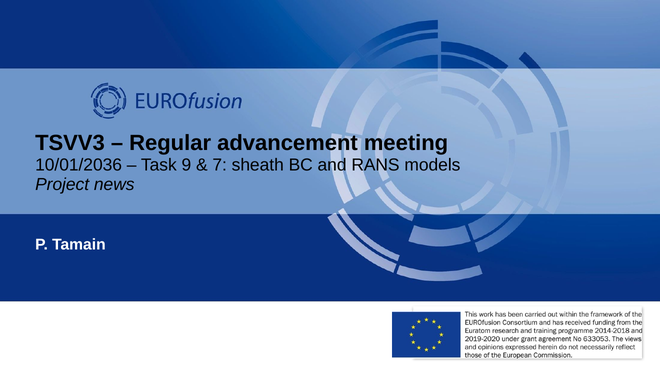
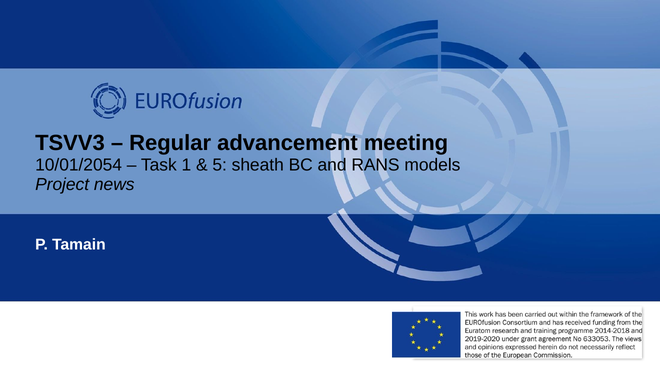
10/01/2036: 10/01/2036 -> 10/01/2054 (79, 165)
9: 9 -> 1 (186, 165)
7: 7 -> 5 (220, 165)
